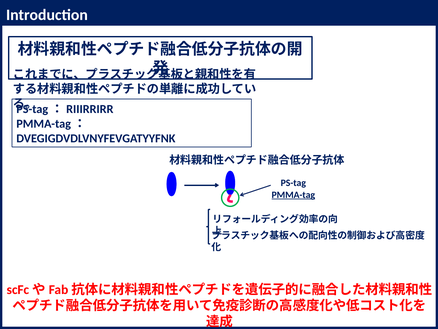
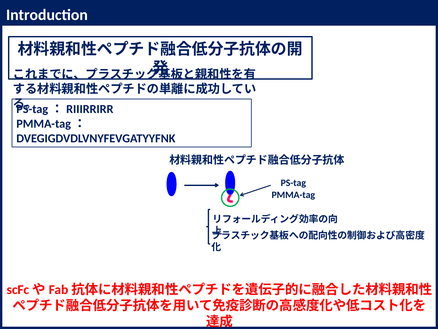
PMMA-tag underline: present -> none (293, 195)
